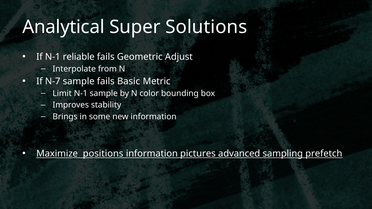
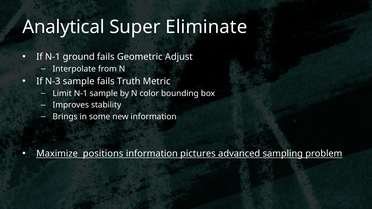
Solutions: Solutions -> Eliminate (206, 27)
reliable: reliable -> ground (79, 57)
N-7: N-7 -> N-3 (53, 81)
Basic: Basic -> Truth (129, 81)
prefetch: prefetch -> problem (324, 154)
